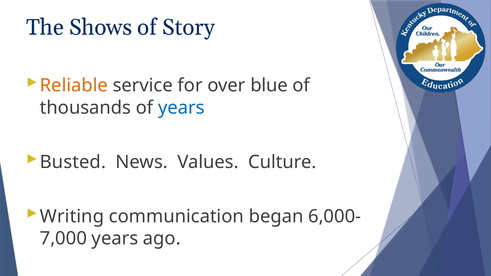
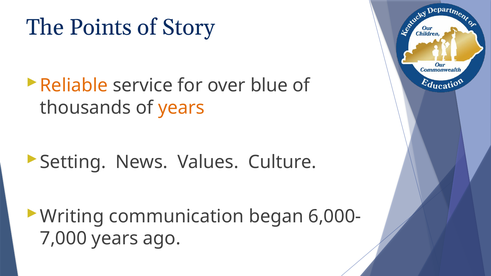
Shows: Shows -> Points (101, 27)
years colour: blue -> orange (181, 108)
Busted: Busted -> Setting (73, 162)
